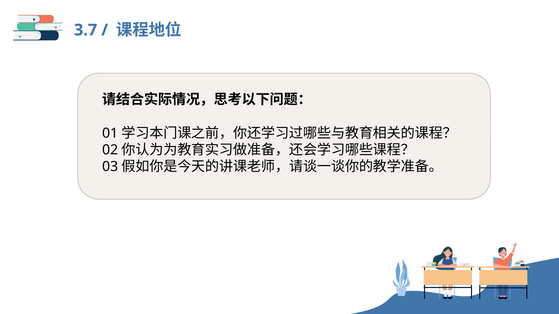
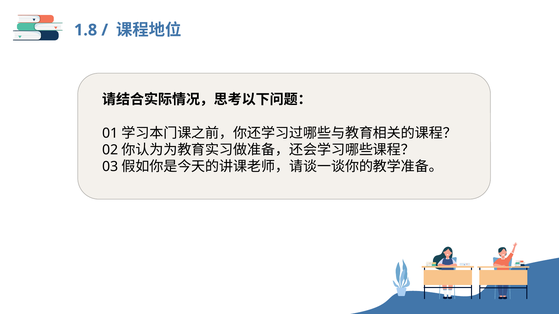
3.7: 3.7 -> 1.8 (86, 30)
